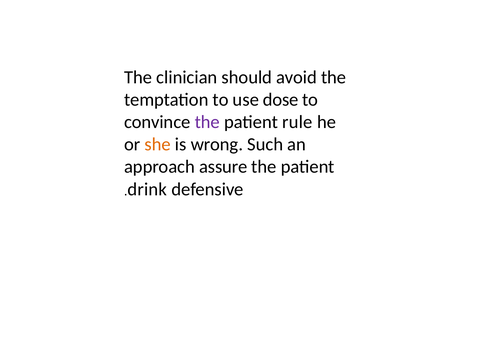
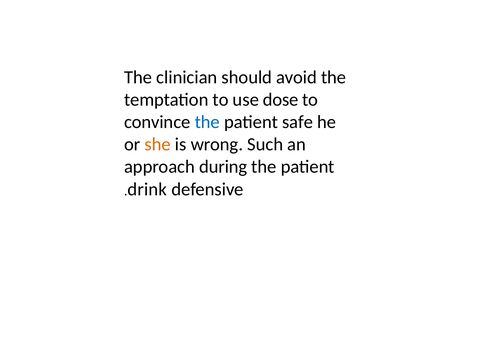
the colour: purple -> blue (207, 122)
rule: rule -> safe (298, 122)
assure: assure -> during (223, 167)
